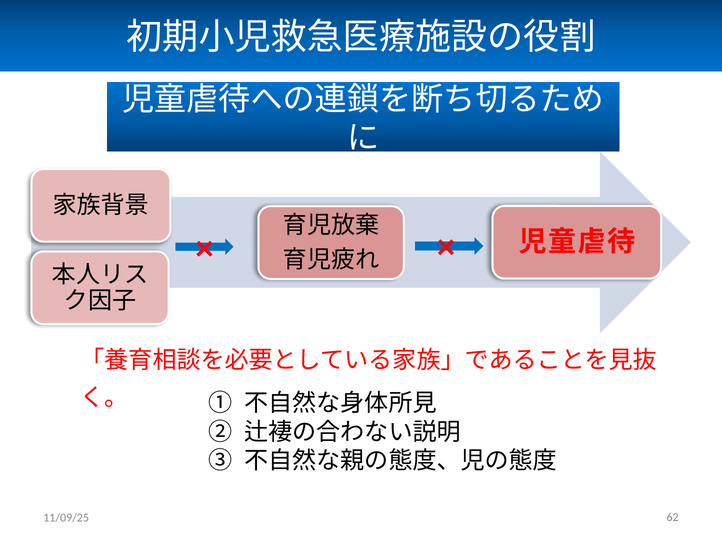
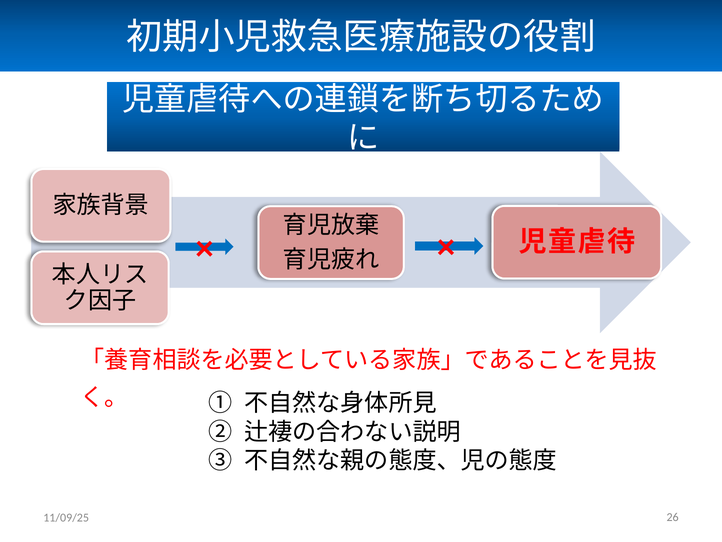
62: 62 -> 26 (673, 517)
